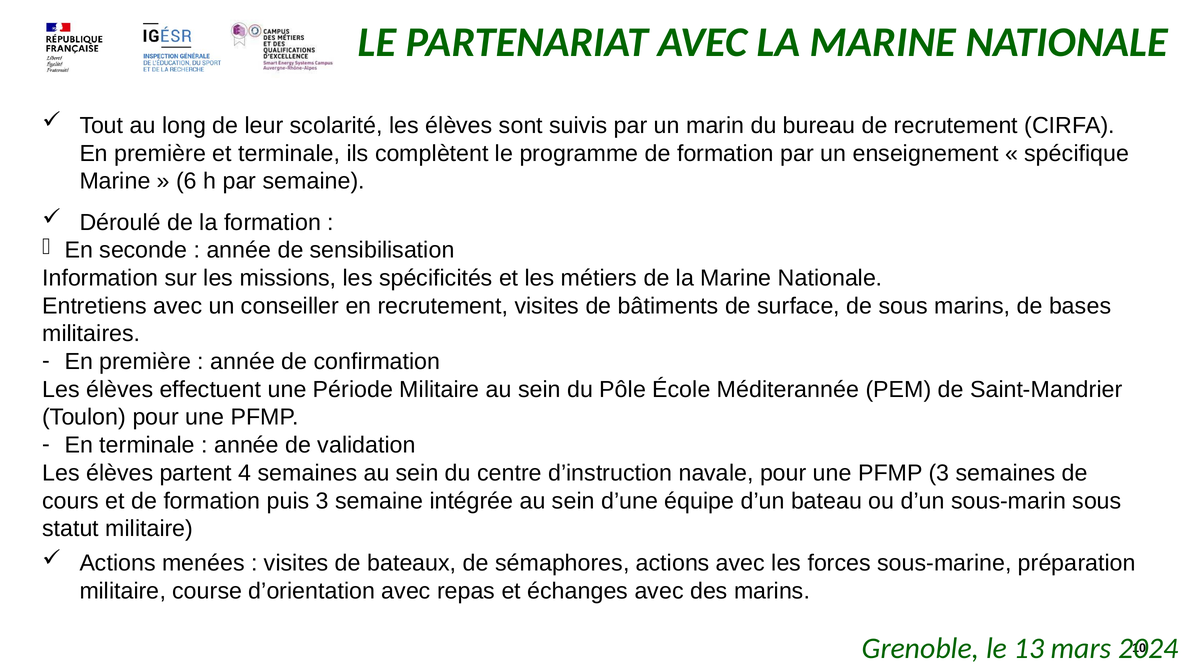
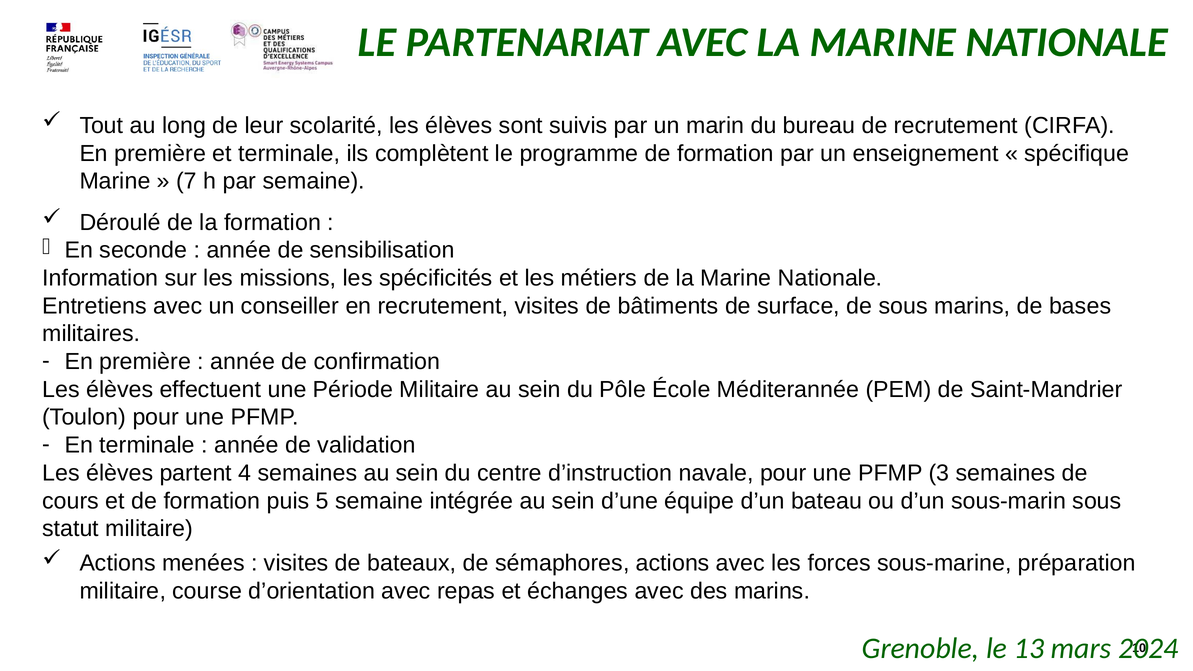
6: 6 -> 7 (187, 181)
puis 3: 3 -> 5 (322, 501)
